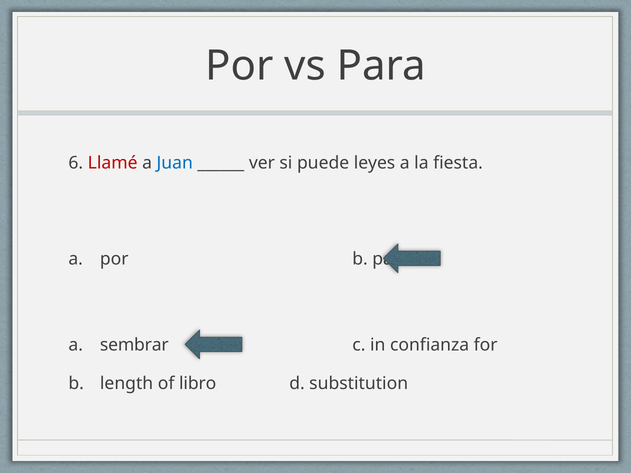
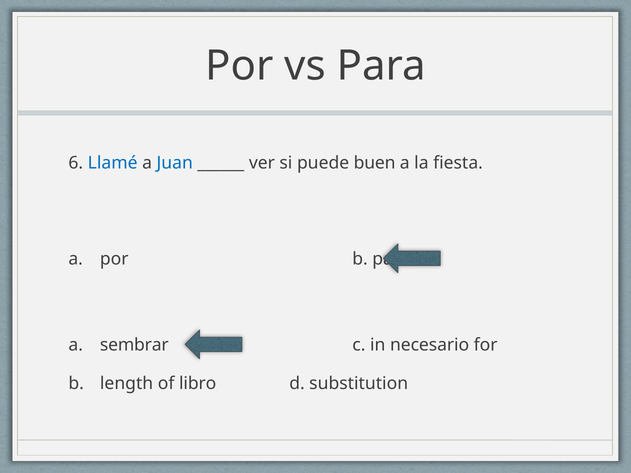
Llamé colour: red -> blue (113, 163)
leyes: leyes -> buen (375, 163)
confianza: confianza -> necesario (430, 345)
